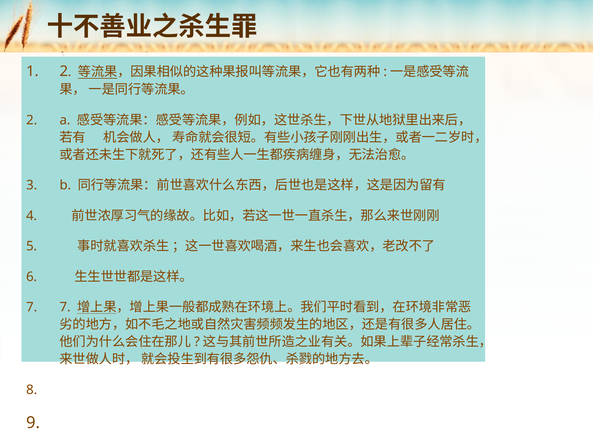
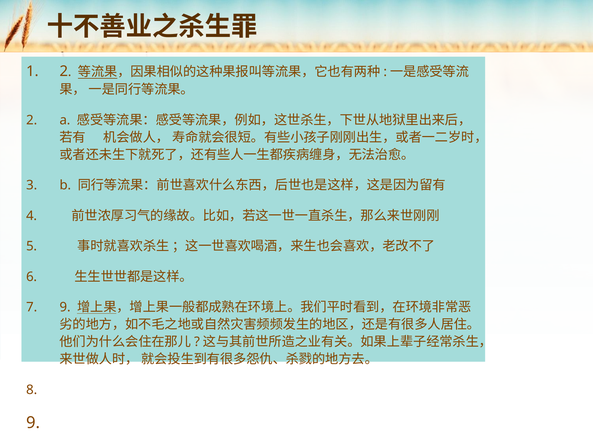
7: 7 -> 9 (65, 308)
